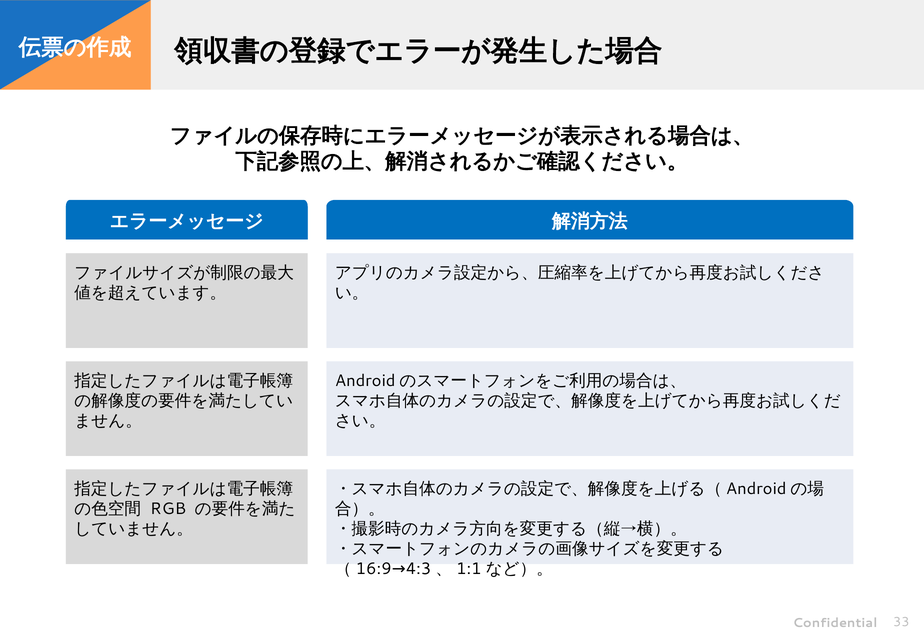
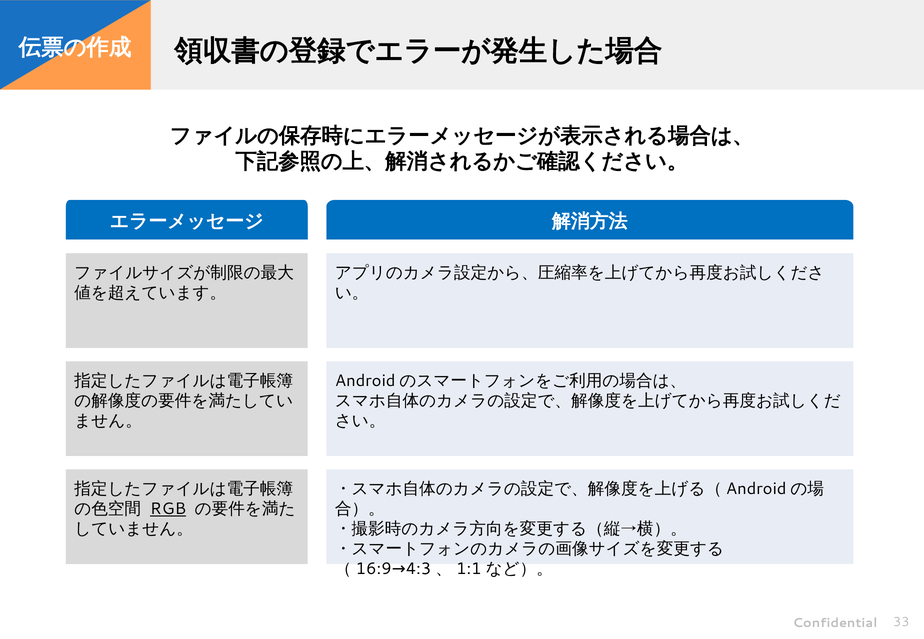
RGB underline: none -> present (168, 509)
